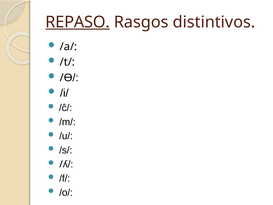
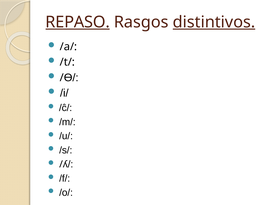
distintivos underline: none -> present (214, 22)
